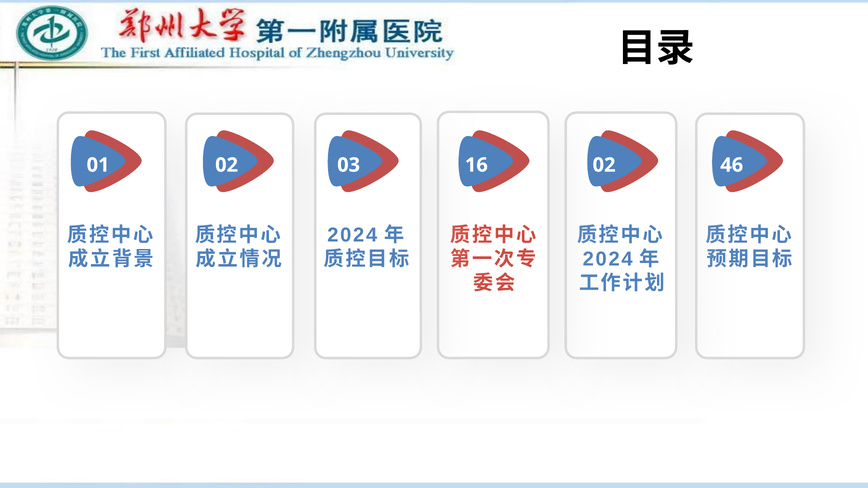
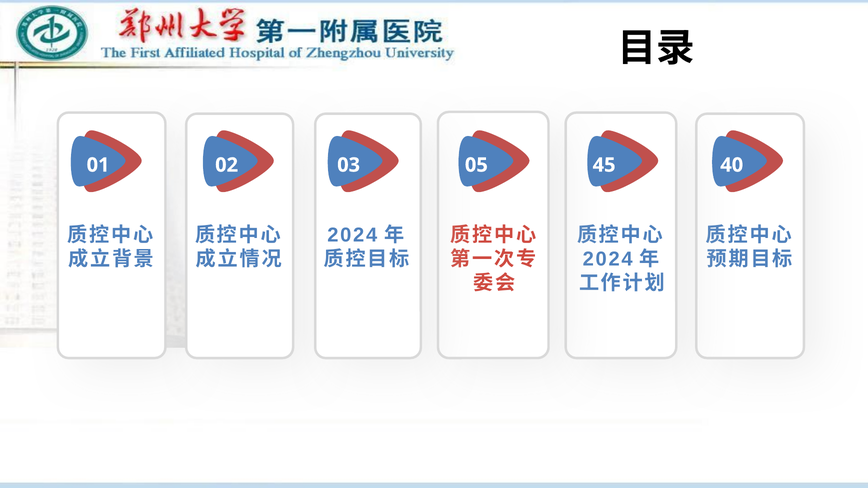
16: 16 -> 05 (476, 165)
02 02: 02 -> 45 (604, 165)
46: 46 -> 40 (732, 165)
